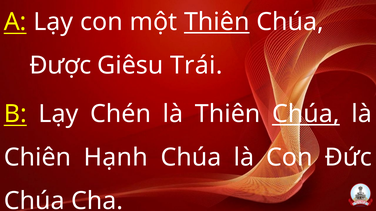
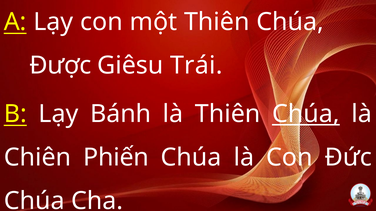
Thiên underline: present -> none (217, 22)
Chén: Chén -> Bánh (121, 114)
Hạnh: Hạnh -> Phiến (116, 158)
